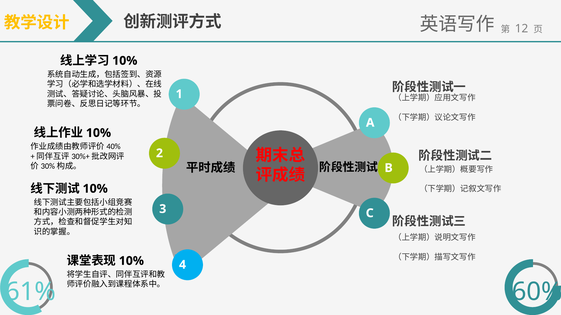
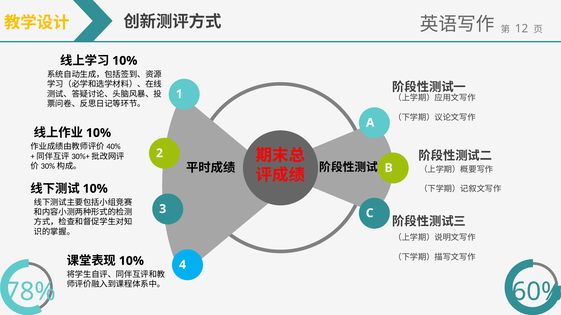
61%: 61% -> 78% (31, 292)
